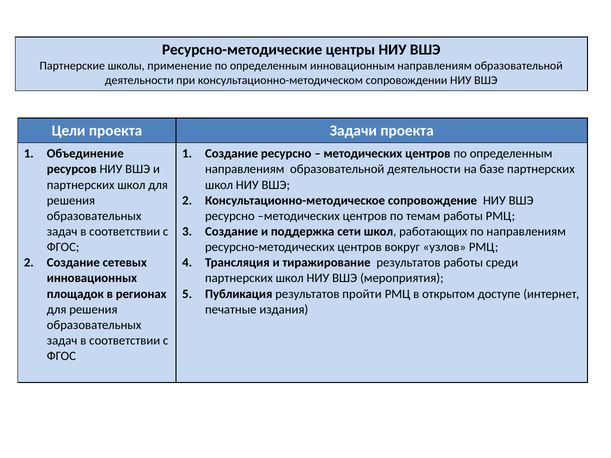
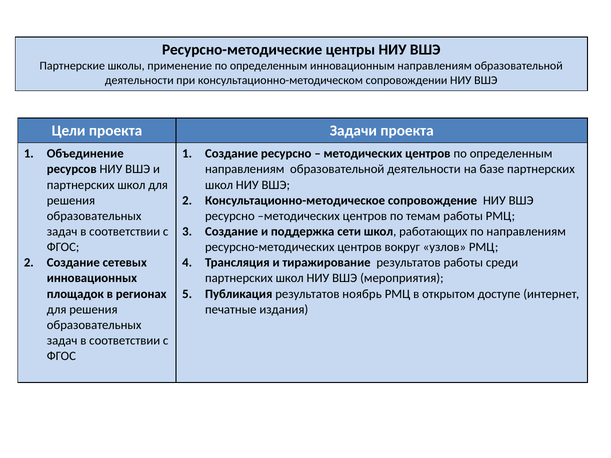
пройти: пройти -> ноябрь (362, 294)
